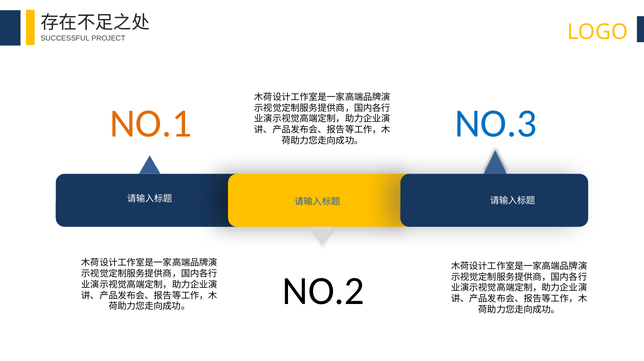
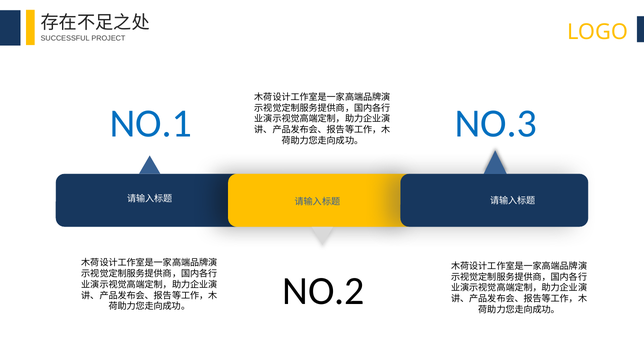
NO.1 colour: orange -> blue (151, 123)
